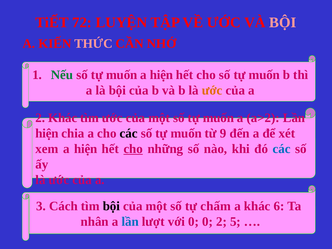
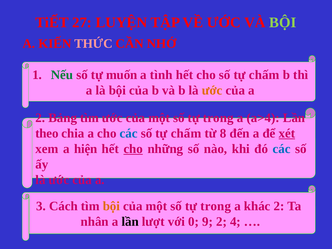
72: 72 -> 27 (82, 23)
BỘI colour: pink -> light green (283, 23)
hiện: hiện -> tình (161, 75)
cho số tự muốn: muốn -> chấm (264, 75)
2 Khác: Khác -> Bảng (63, 118)
muốn: muốn -> trong (218, 118)
a>2: a>2 -> a>4 (263, 118)
hiện: hiện -> theo (47, 133)
các colour: black -> blue (129, 133)
muốn: muốn -> chấm (186, 133)
9: 9 -> 8 (223, 133)
xét underline: none -> present (287, 133)
bội colour: black -> orange (111, 206)
chấm: chấm -> trong (216, 206)
khác 6: 6 -> 2 (279, 206)
lần colour: blue -> black (130, 222)
0 0: 0 -> 9 (208, 222)
5: 5 -> 4 (235, 222)
